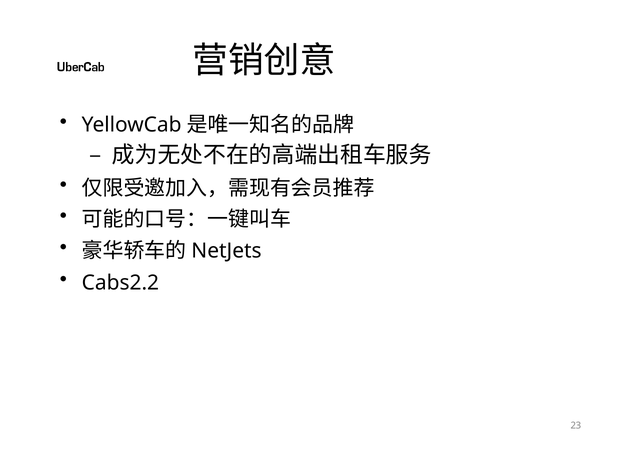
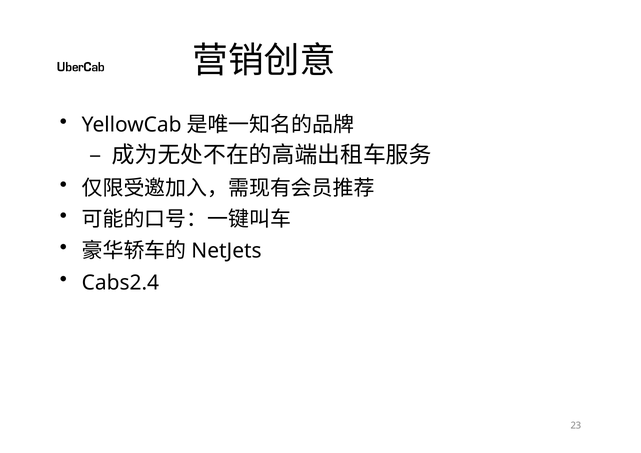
Cabs2.2: Cabs2.2 -> Cabs2.4 (120, 283)
